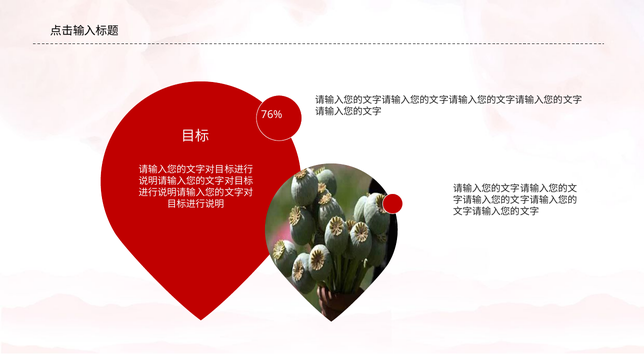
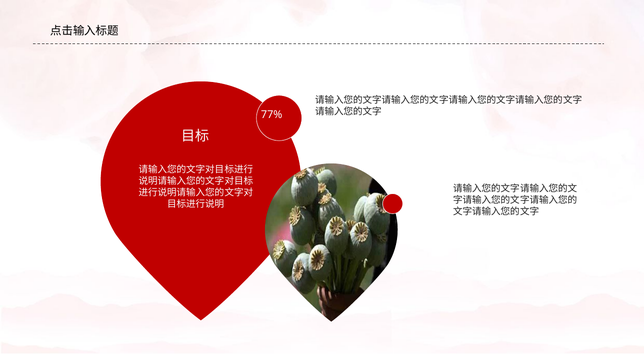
76%: 76% -> 77% (272, 115)
